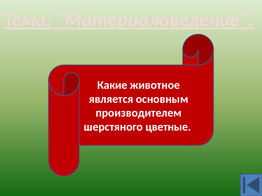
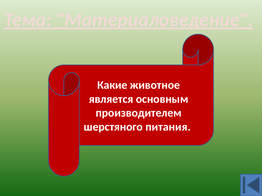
цветные: цветные -> питания (168, 127)
